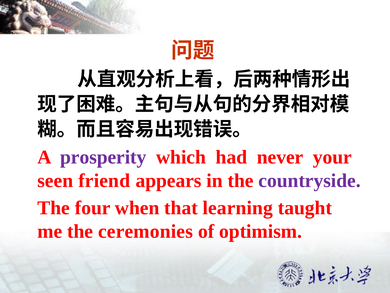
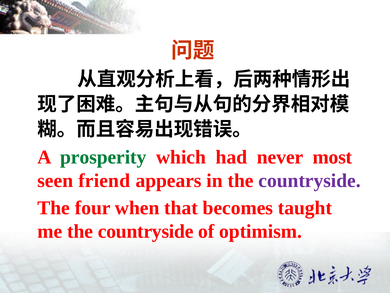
prosperity colour: purple -> green (103, 157)
your: your -> most (332, 157)
learning: learning -> becomes (238, 208)
me the ceremonies: ceremonies -> countryside (146, 231)
